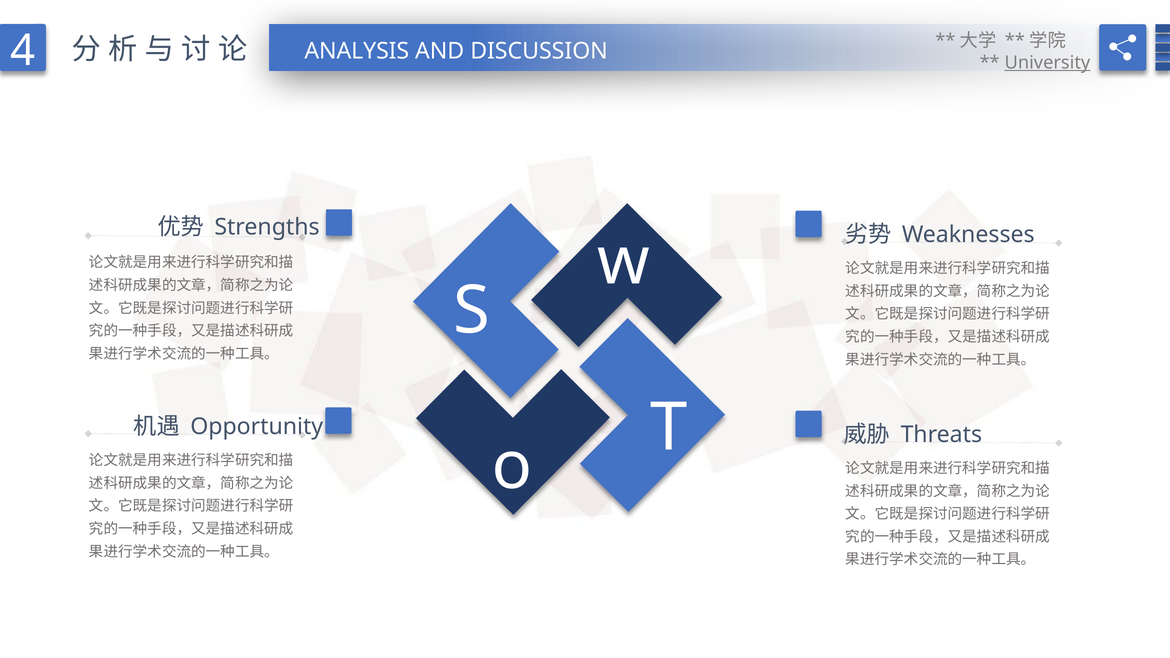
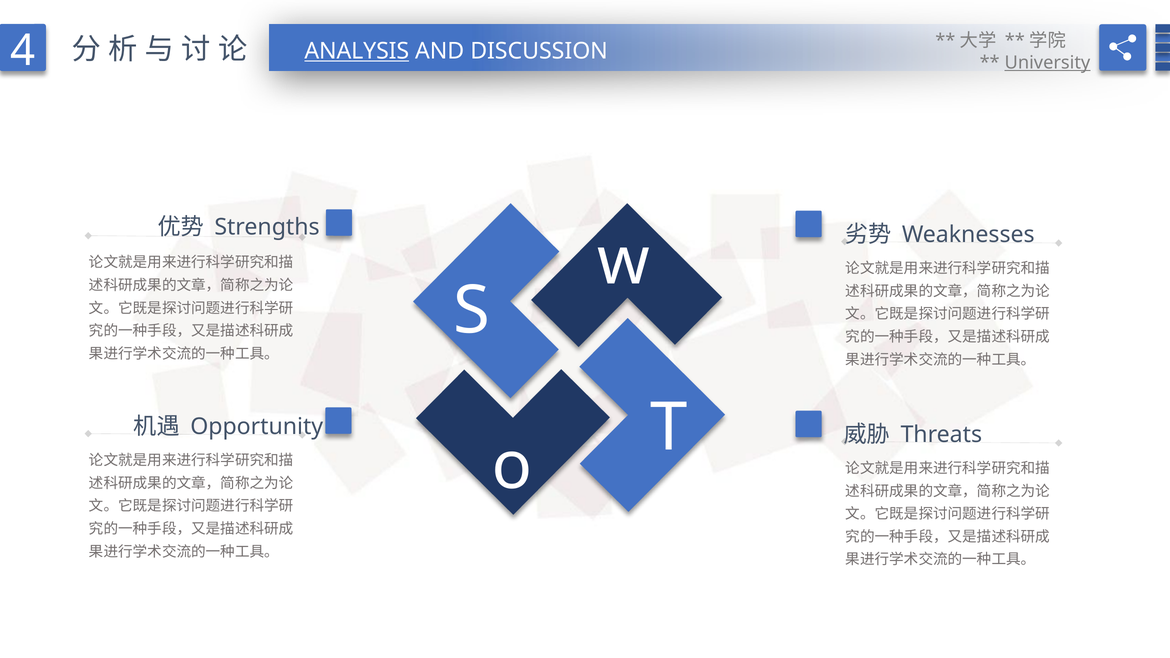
ANALYSIS underline: none -> present (357, 51)
